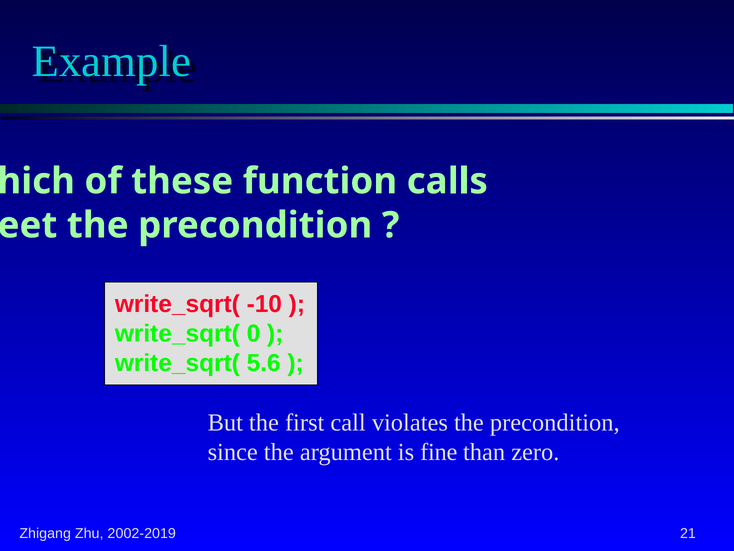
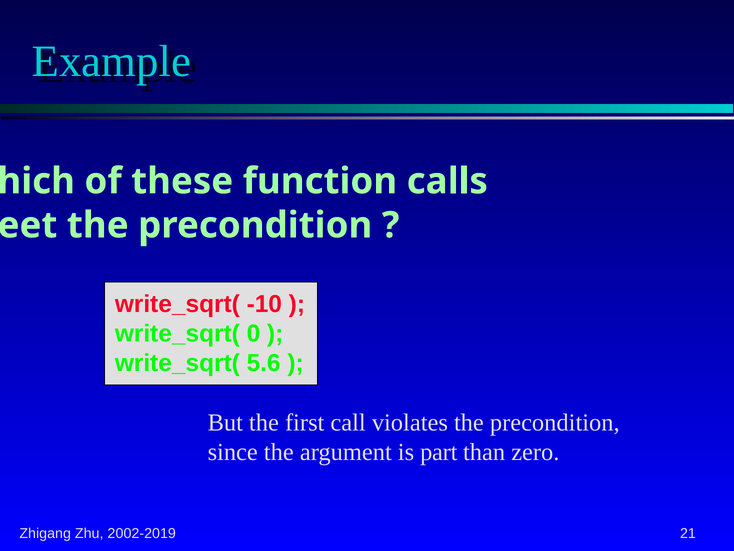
fine: fine -> part (439, 452)
